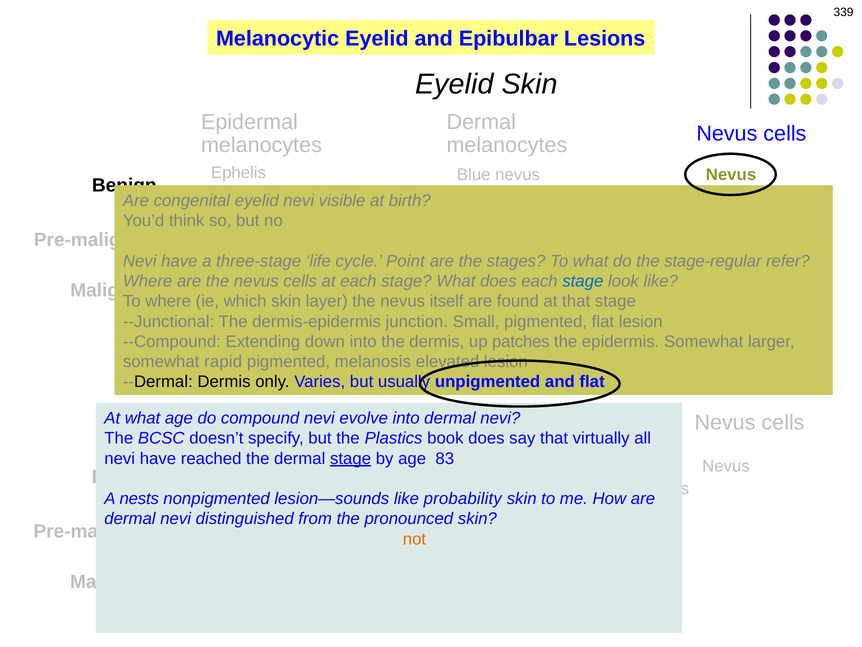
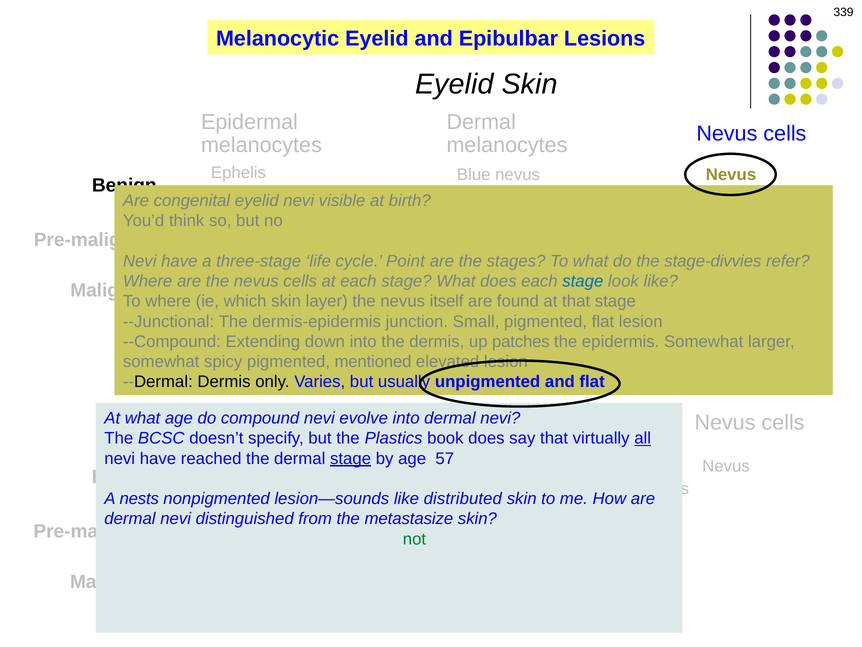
stage-regular: stage-regular -> stage-divvies (713, 261)
rapid: rapid -> spicy (223, 361)
melanosis: melanosis -> mentioned (373, 361)
all underline: none -> present (643, 438)
83: 83 -> 57 (445, 458)
probability: probability -> distributed (463, 498)
pronounced: pronounced -> metastasize (409, 519)
not colour: orange -> green (414, 539)
